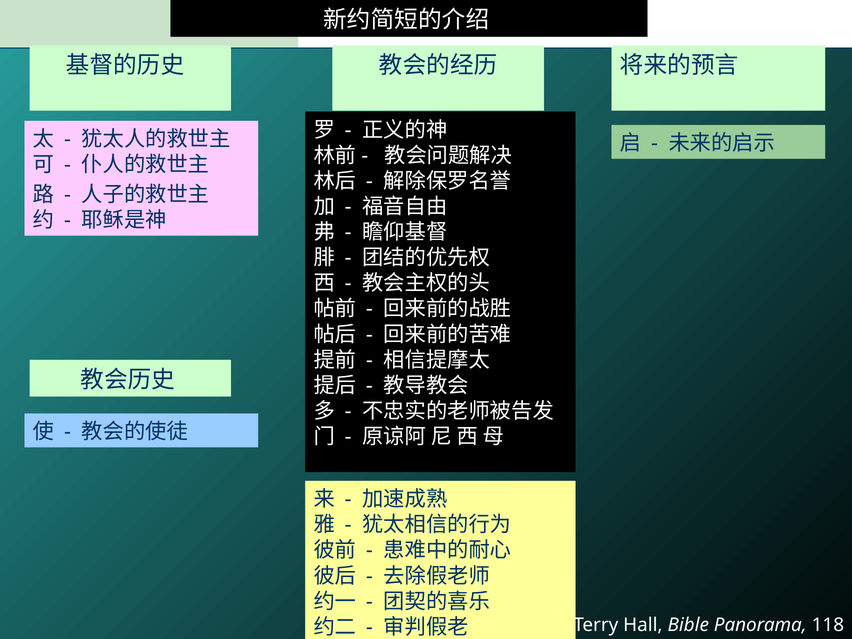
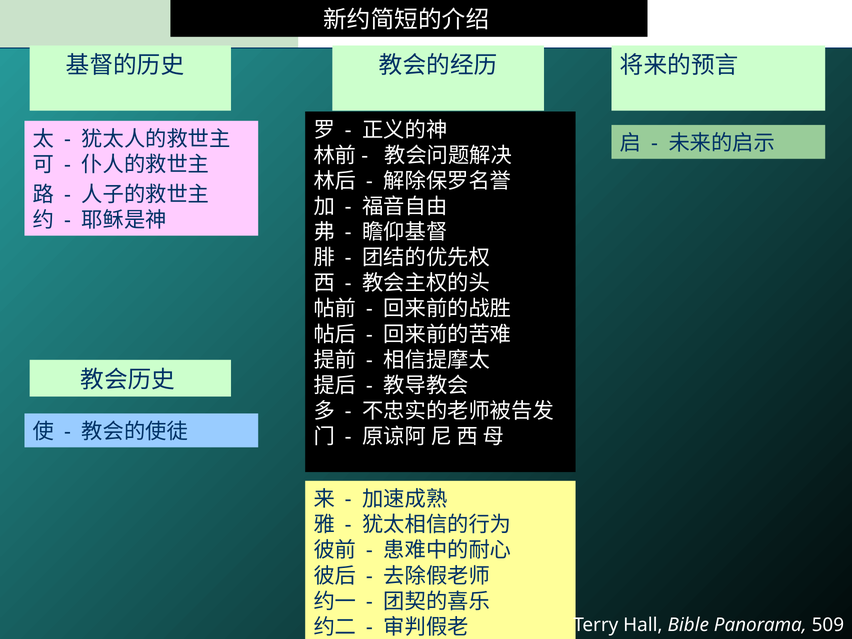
118: 118 -> 509 (828, 625)
